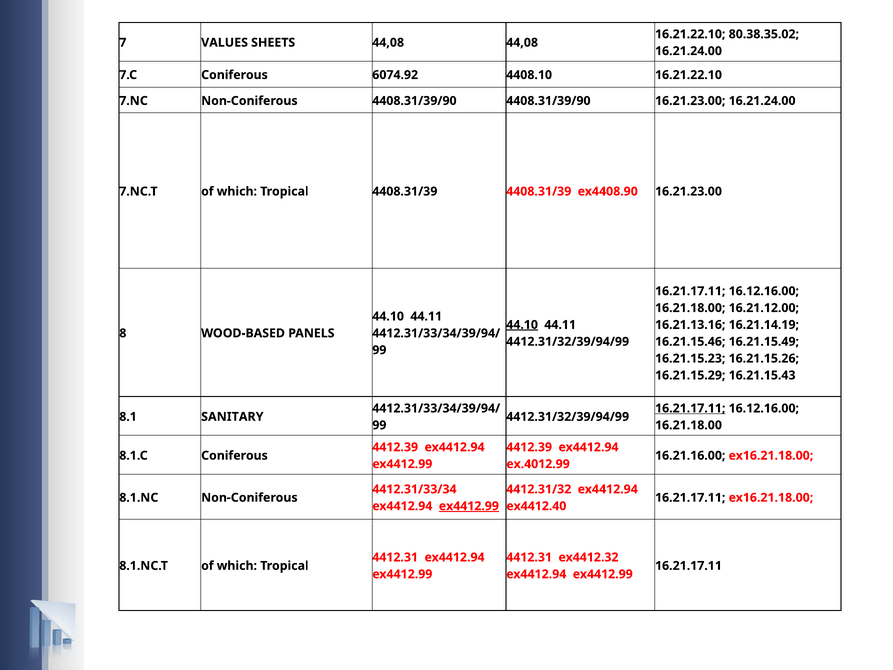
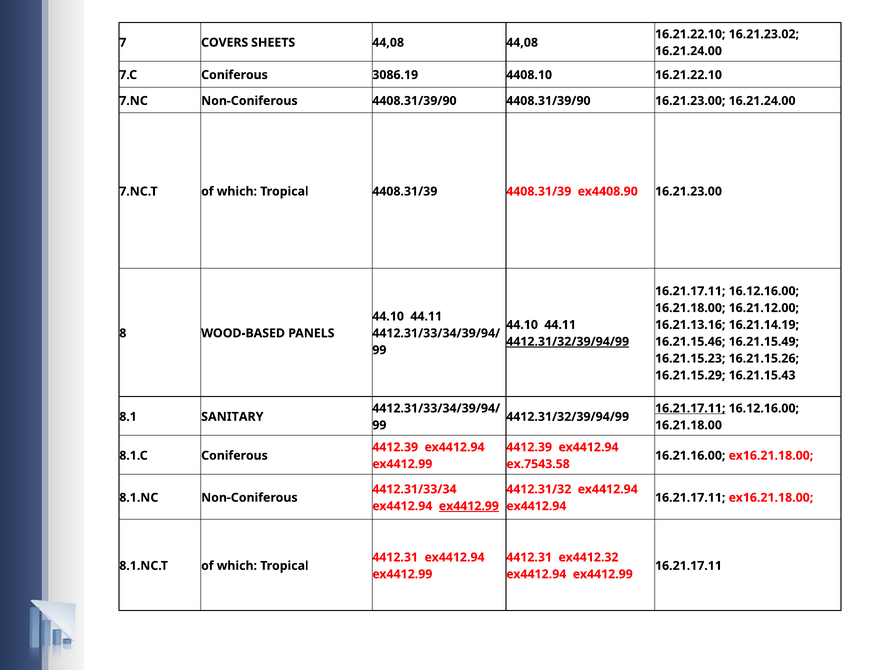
80.38.35.02: 80.38.35.02 -> 16.21.23.02 (764, 34)
VALUES: VALUES -> COVERS (225, 43)
6074.92: 6074.92 -> 3086.19 (395, 75)
44.10 underline: present -> none (522, 325)
4412.31/32/39/94/99 underline: none -> present (568, 342)
ex.4012.99: ex.4012.99 -> ex.7543.58 (538, 464)
ex4412.40: ex4412.40 -> ex4412.94 (536, 506)
